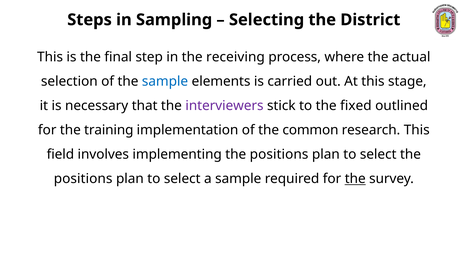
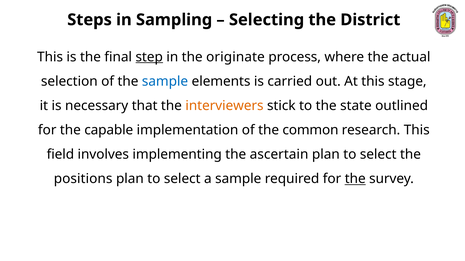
step underline: none -> present (149, 57)
receiving: receiving -> originate (235, 57)
interviewers colour: purple -> orange (224, 106)
fixed: fixed -> state (356, 106)
training: training -> capable (109, 130)
implementing the positions: positions -> ascertain (279, 155)
